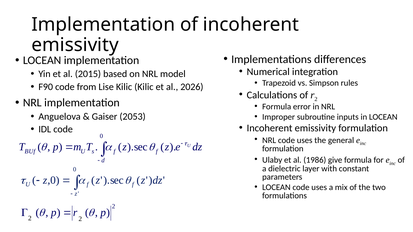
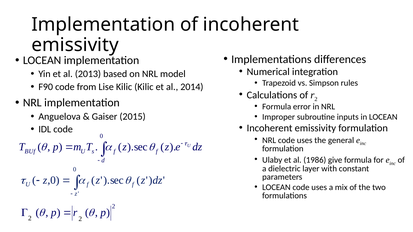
2015: 2015 -> 2013 (88, 74)
2026: 2026 -> 2014 (192, 87)
2053: 2053 -> 2015 (133, 117)
